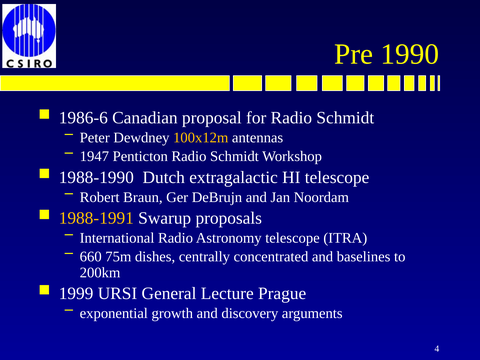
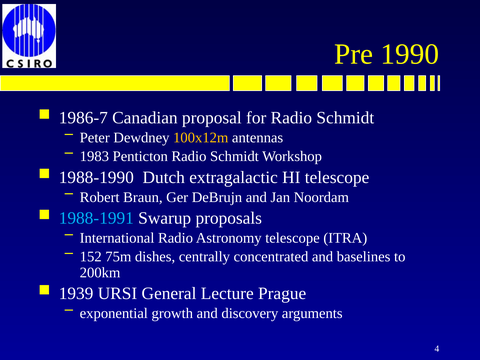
1986-6: 1986-6 -> 1986-7 (83, 118)
1947: 1947 -> 1983 (94, 156)
1988-1991 colour: yellow -> light blue (96, 218)
660: 660 -> 152 (91, 257)
1999: 1999 -> 1939 (76, 294)
